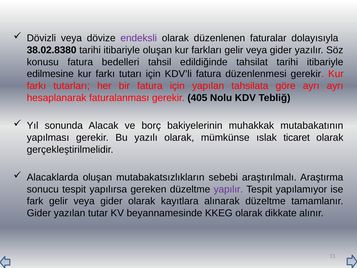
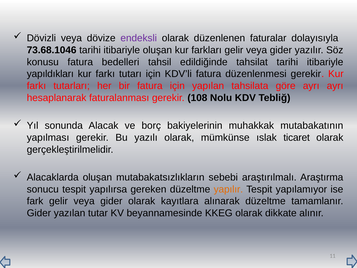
38.02.8380: 38.02.8380 -> 73.68.1046 (52, 50)
edilmesine: edilmesine -> yapıldıkları (50, 74)
405: 405 -> 108 (197, 98)
yapılır colour: purple -> orange (228, 189)
